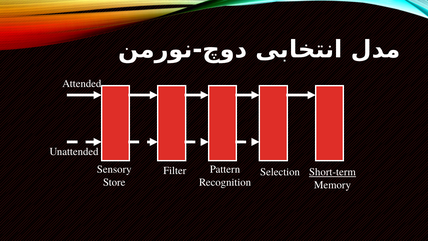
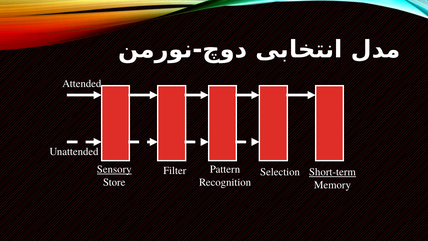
Sensory underline: none -> present (114, 169)
